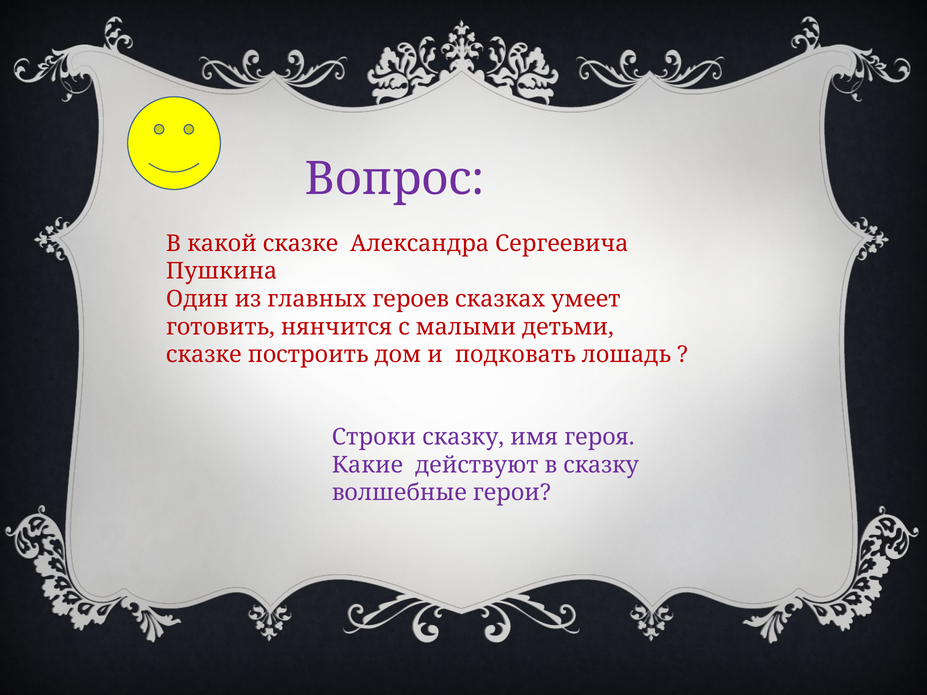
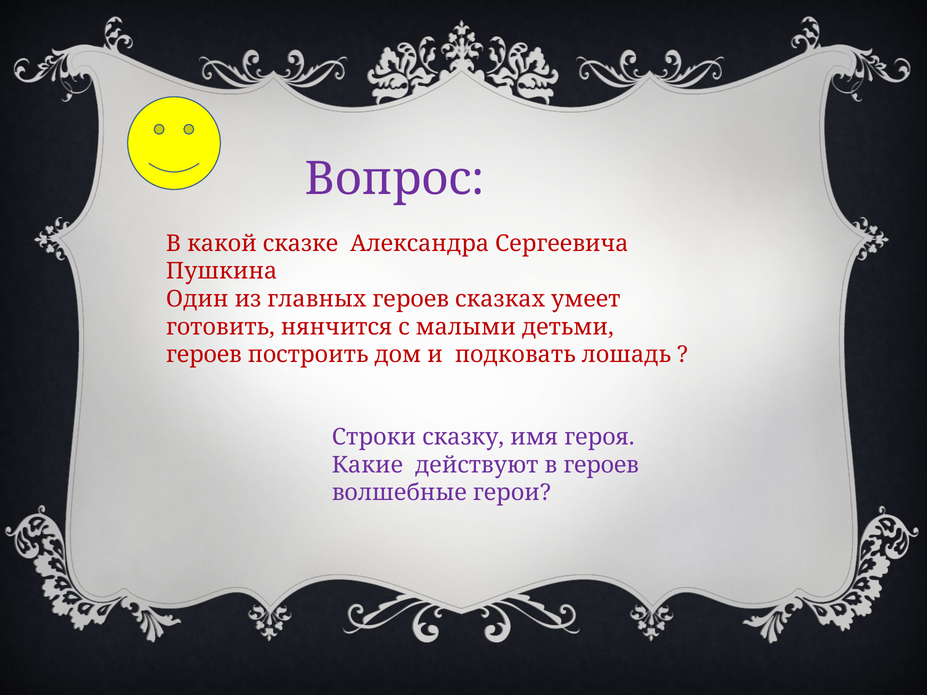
сказке: сказке -> героев (204, 355)
в сказку: сказку -> героев (601, 465)
